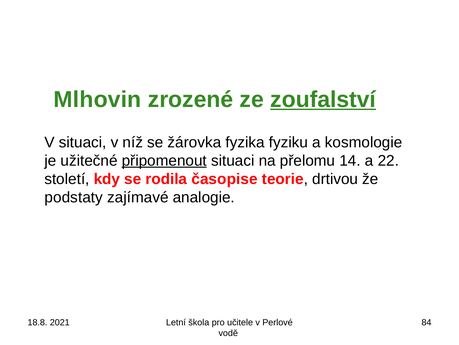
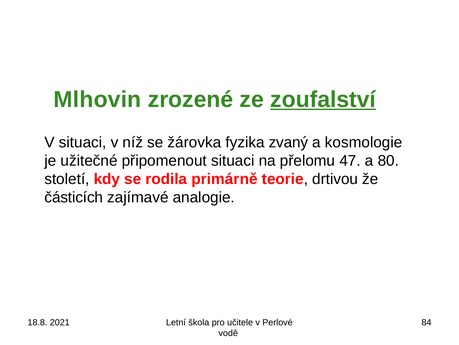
fyziku: fyziku -> zvaný (288, 142)
připomenout underline: present -> none (164, 160)
14: 14 -> 47 (350, 160)
22: 22 -> 80 (388, 160)
časopise: časopise -> primárně (225, 179)
podstaty: podstaty -> částicích (74, 197)
